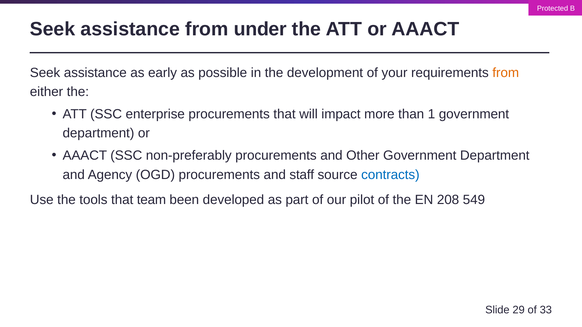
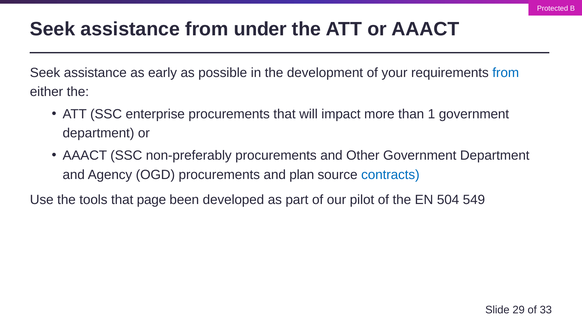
from colour: orange -> blue (506, 73)
staff: staff -> plan (302, 175)
team: team -> page (151, 200)
208: 208 -> 504 (448, 200)
